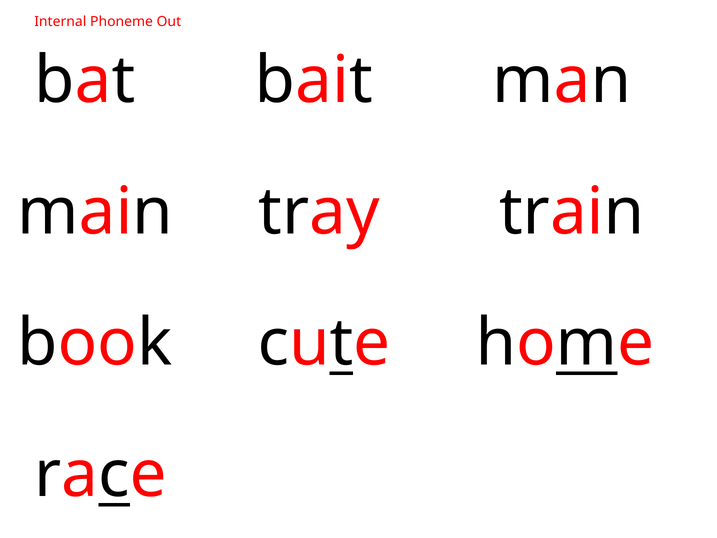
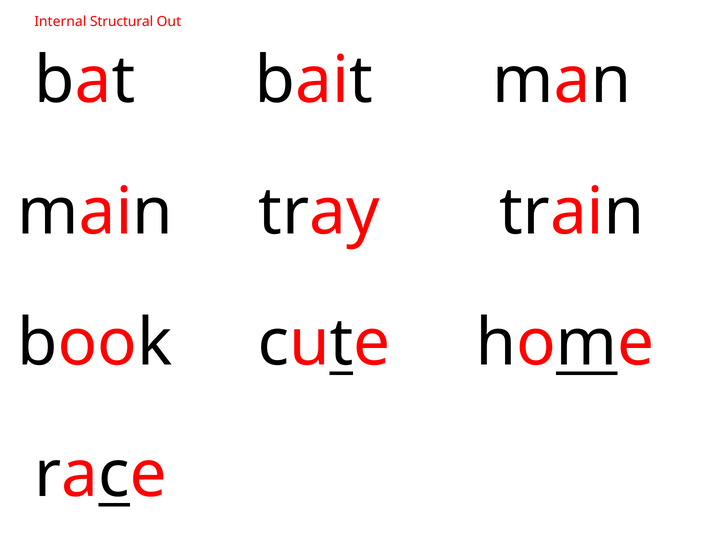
Phoneme: Phoneme -> Structural (122, 22)
